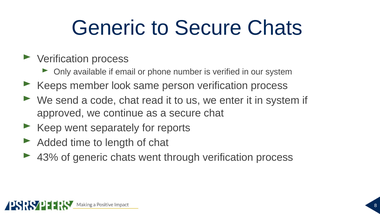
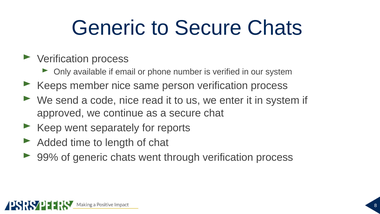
member look: look -> nice (121, 85)
code chat: chat -> nice (129, 100)
43%: 43% -> 99% (48, 157)
